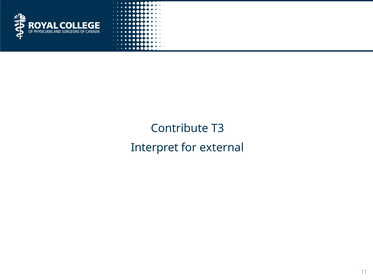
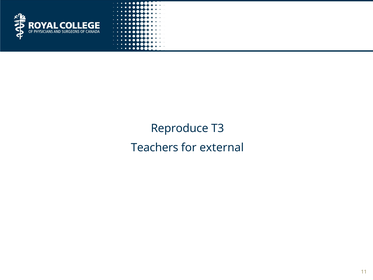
Contribute: Contribute -> Reproduce (180, 128)
Interpret: Interpret -> Teachers (155, 148)
